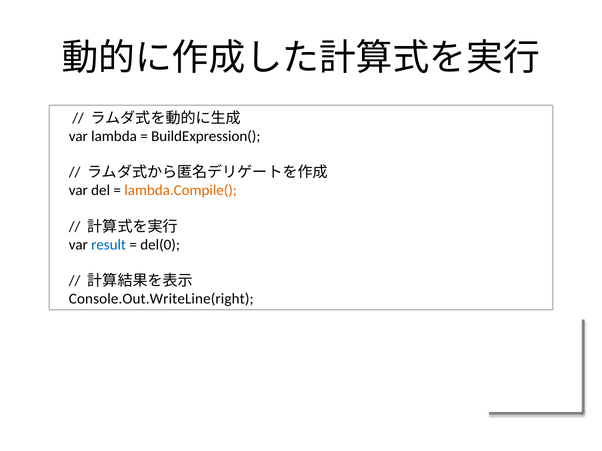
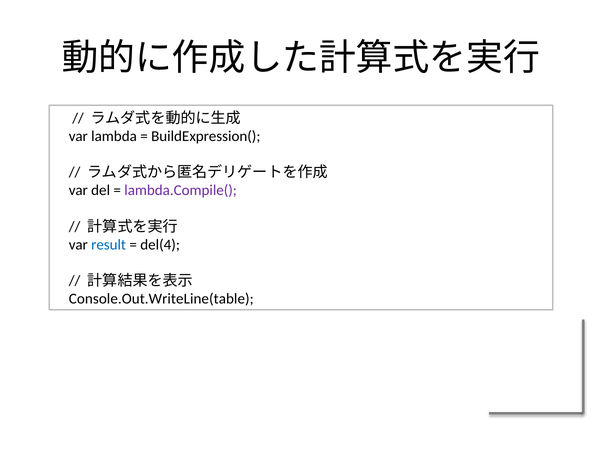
lambda.Compile( colour: orange -> purple (181, 191)
del(0: del(0 -> del(4 (160, 245)
Console.Out.WriteLine(right: Console.Out.WriteLine(right -> Console.Out.WriteLine(table (161, 299)
